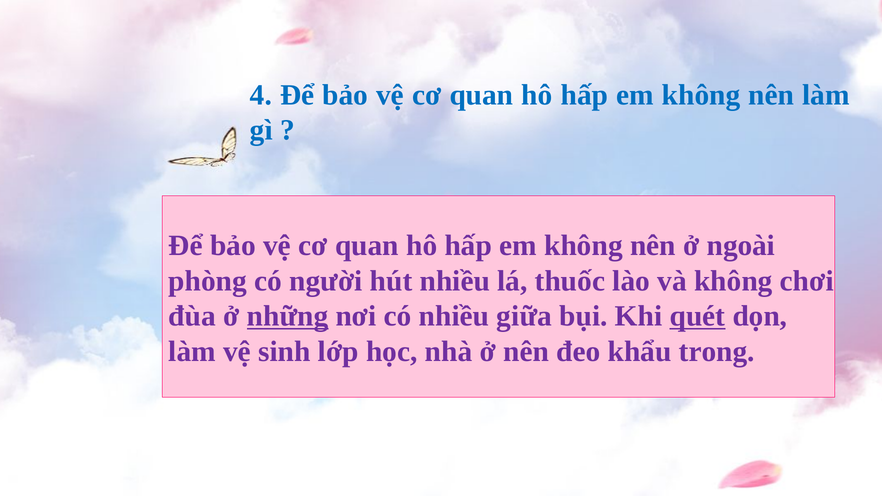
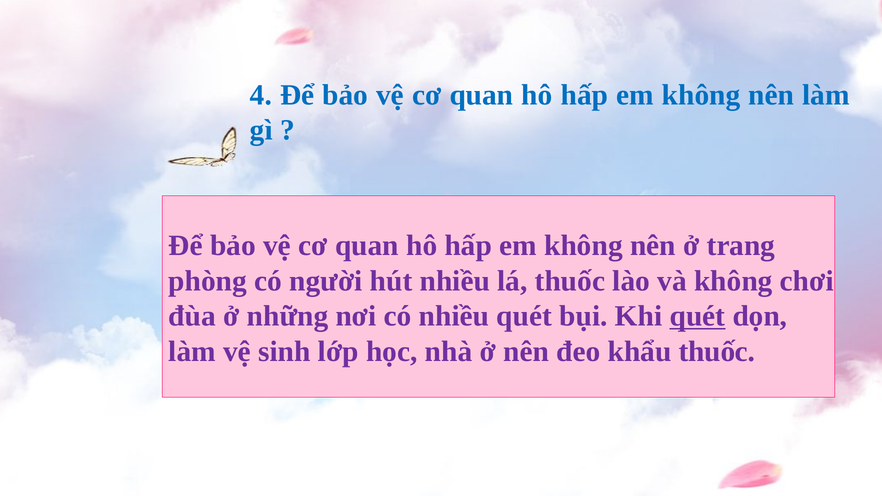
ngoài: ngoài -> trang (741, 246)
những underline: present -> none (288, 316)
nhiều giữa: giữa -> quét (524, 316)
khẩu trong: trong -> thuốc (717, 351)
